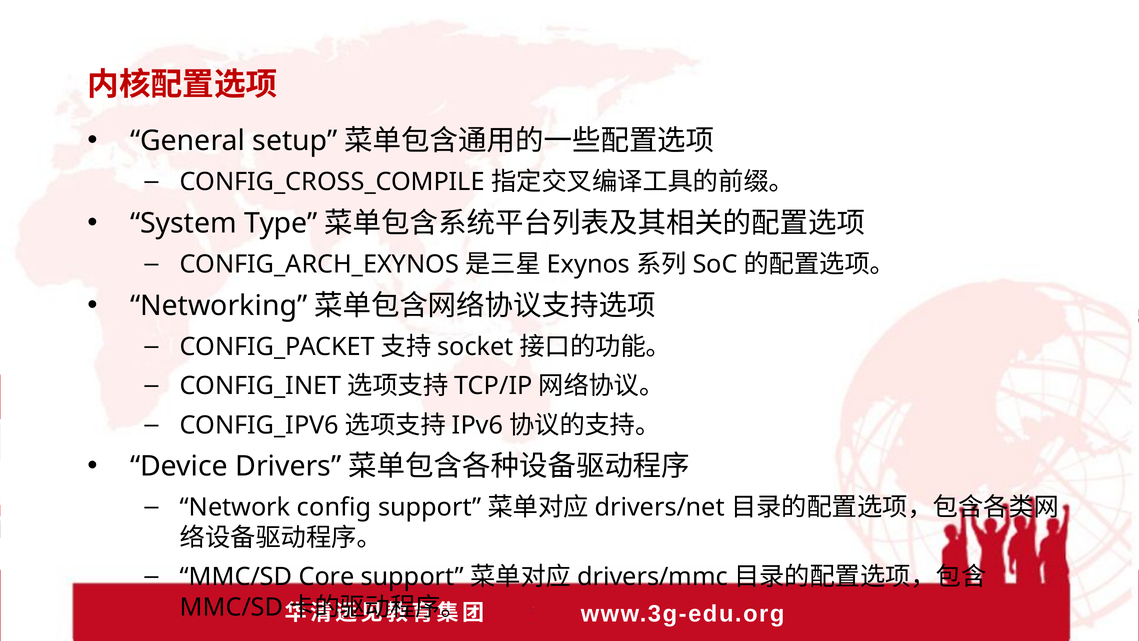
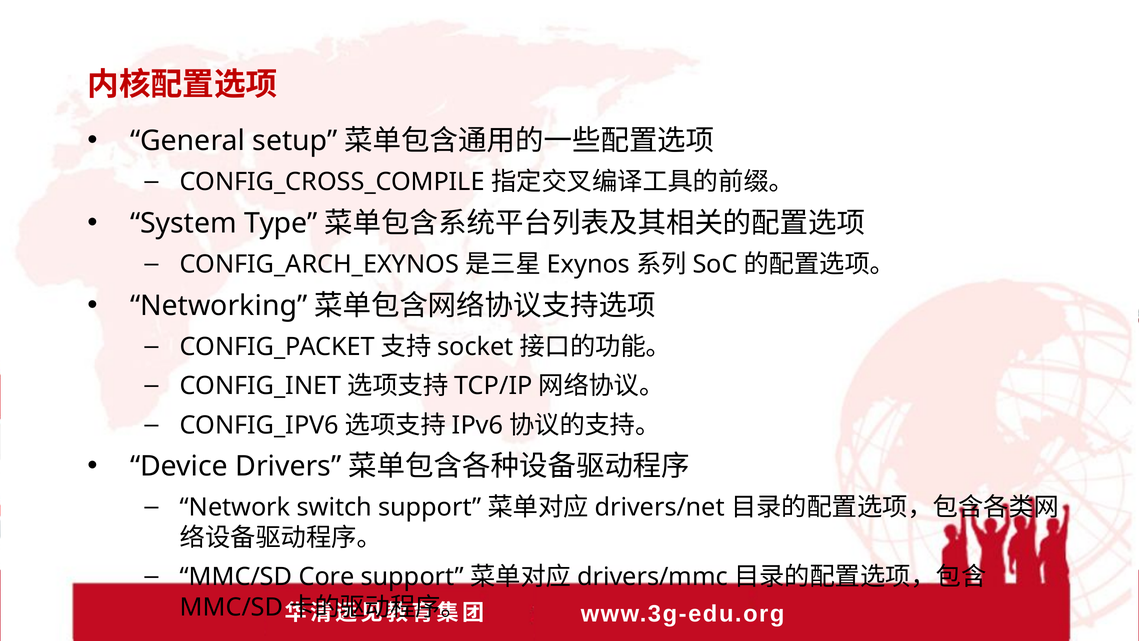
config: config -> switch (334, 507)
